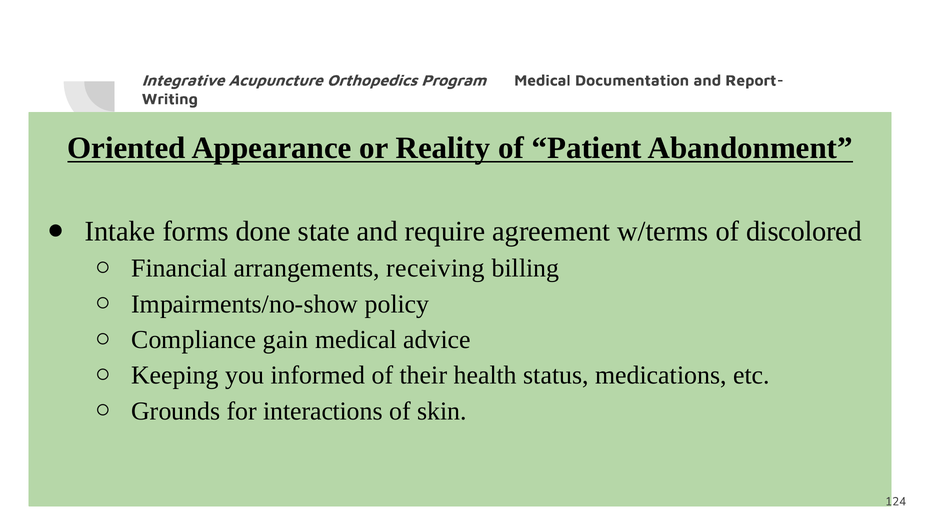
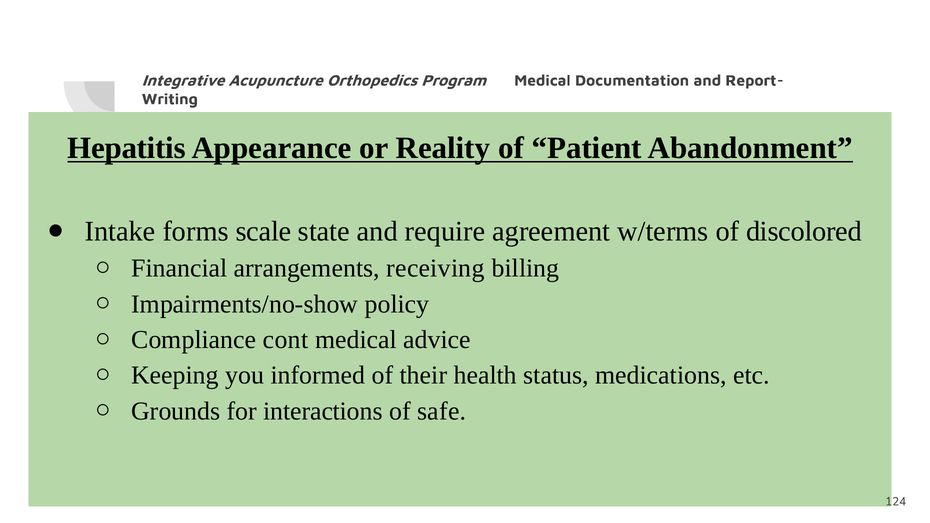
Oriented: Oriented -> Hepatitis (127, 148)
done: done -> scale (263, 231)
gain: gain -> cont (286, 340)
skin: skin -> safe (442, 411)
